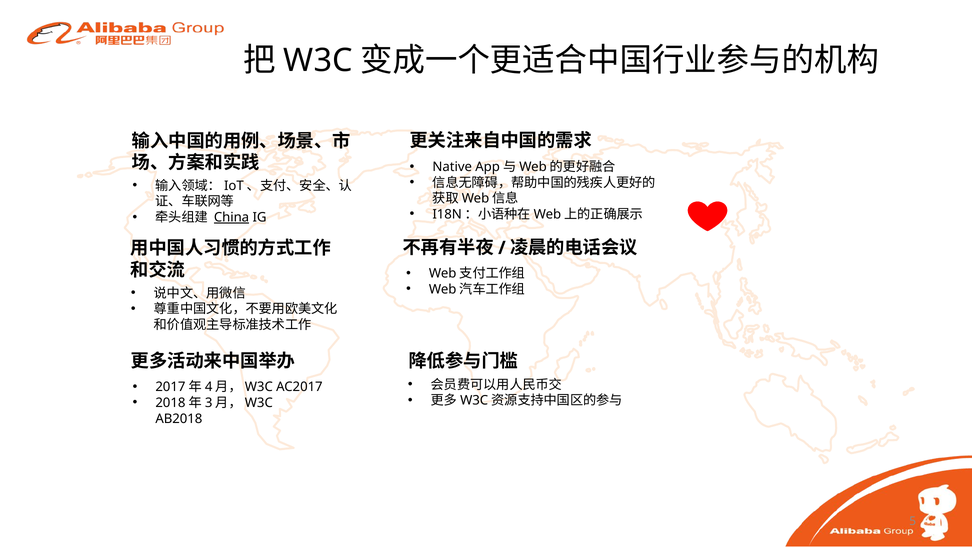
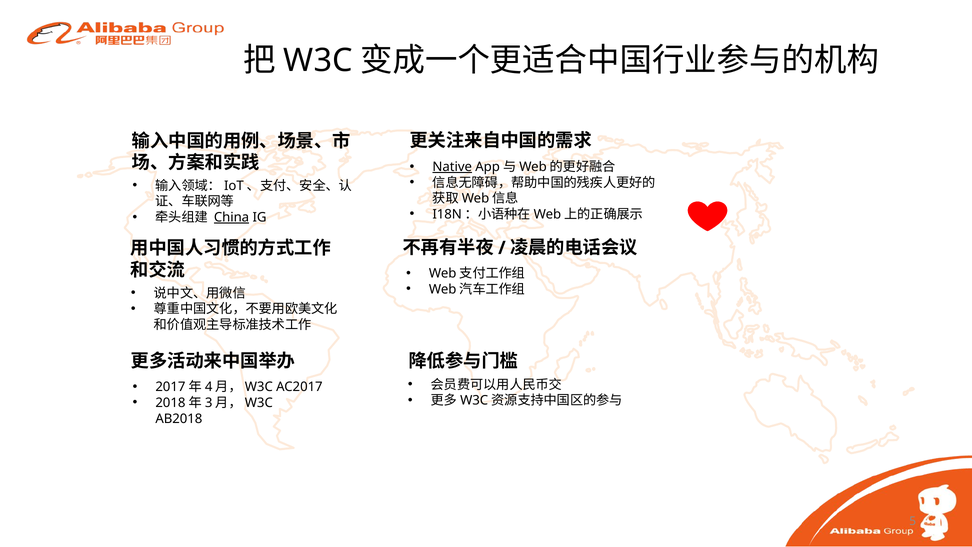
Native underline: none -> present (452, 167)
